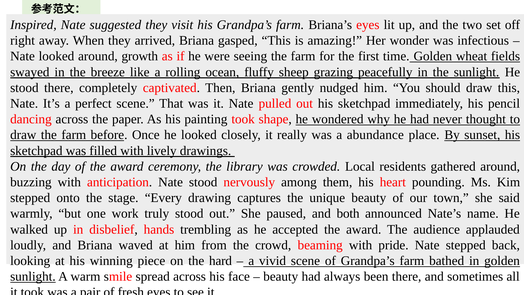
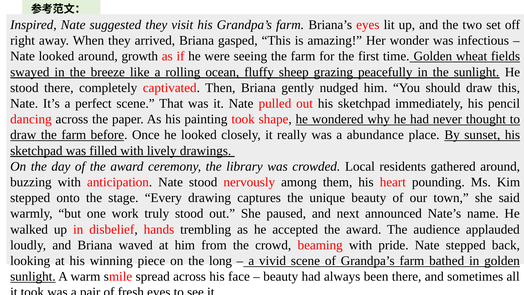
both: both -> next (348, 213)
hard: hard -> long (221, 261)
